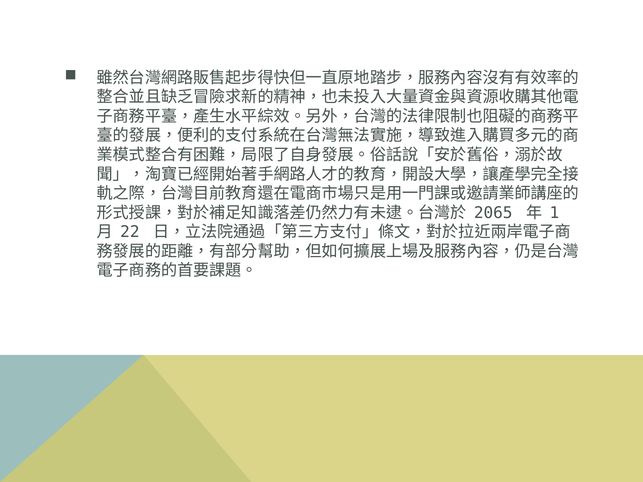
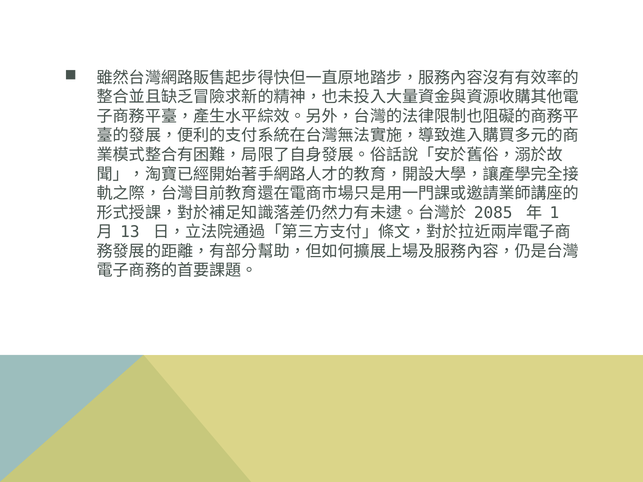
2065: 2065 -> 2085 (493, 213)
22: 22 -> 13 (130, 232)
